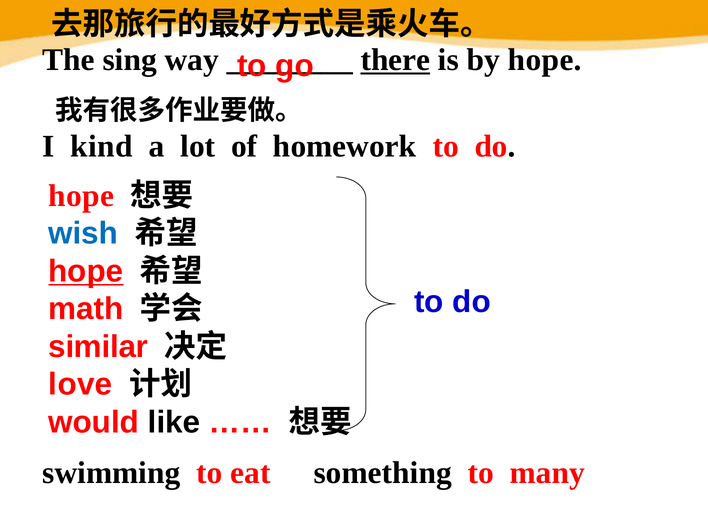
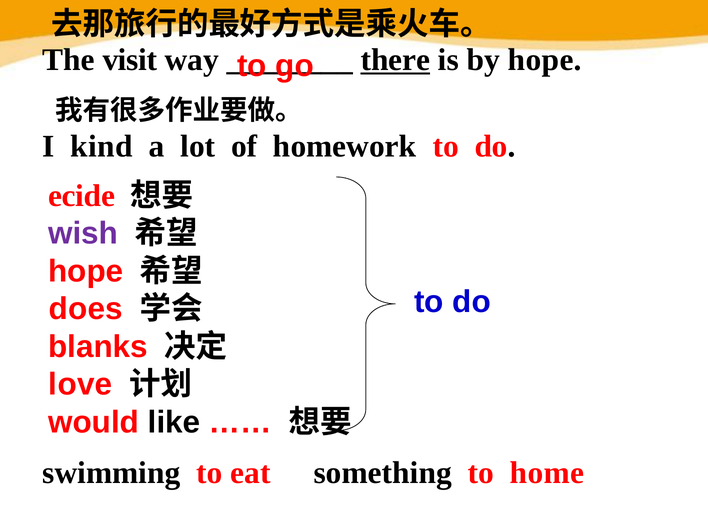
sing: sing -> visit (130, 60)
hope: hope -> ecide (82, 196)
wish colour: blue -> purple (83, 233)
hope underline: present -> none (86, 271)
math: math -> does (86, 309)
similar: similar -> blanks (98, 347)
many: many -> home (547, 473)
